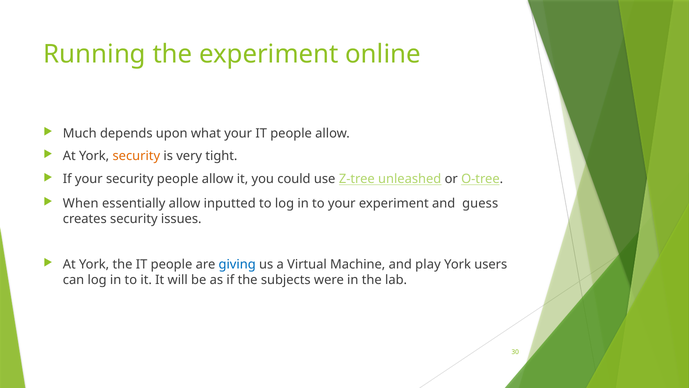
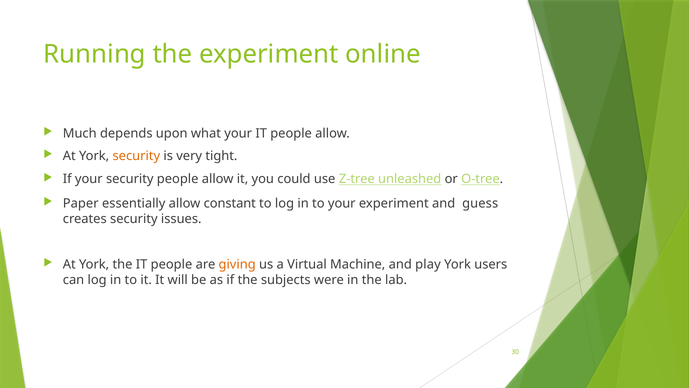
When: When -> Paper (81, 203)
inputted: inputted -> constant (230, 203)
giving colour: blue -> orange (237, 264)
